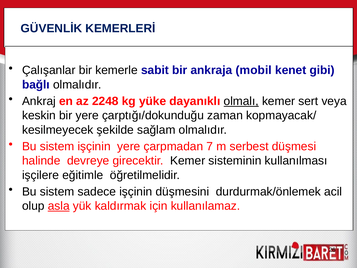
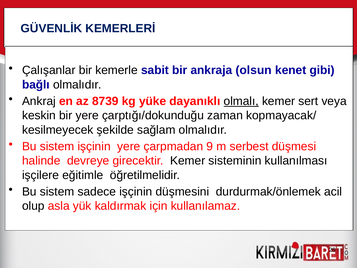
mobil: mobil -> olsun (254, 70)
2248: 2248 -> 8739 (105, 101)
7: 7 -> 9 (210, 146)
asla underline: present -> none (59, 206)
